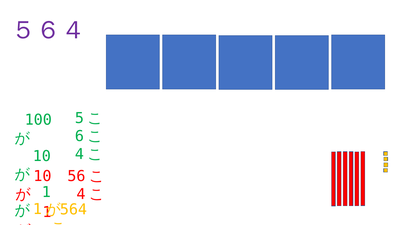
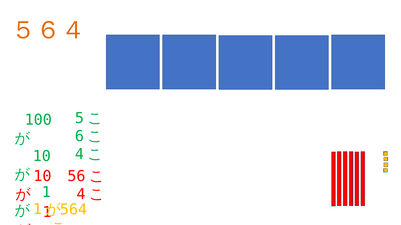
５６４ colour: purple -> orange (48, 30)
